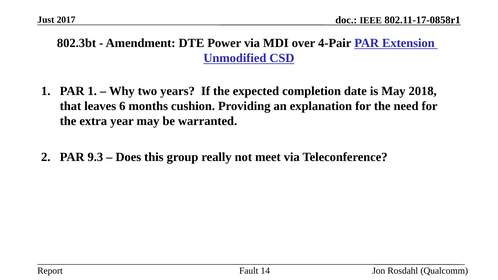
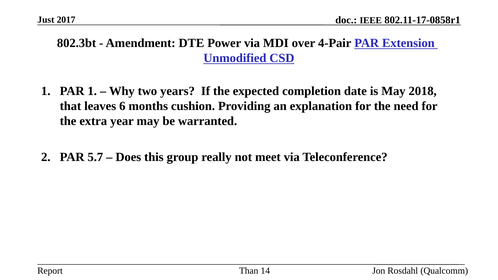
9.3: 9.3 -> 5.7 (95, 157)
Fault: Fault -> Than (249, 271)
